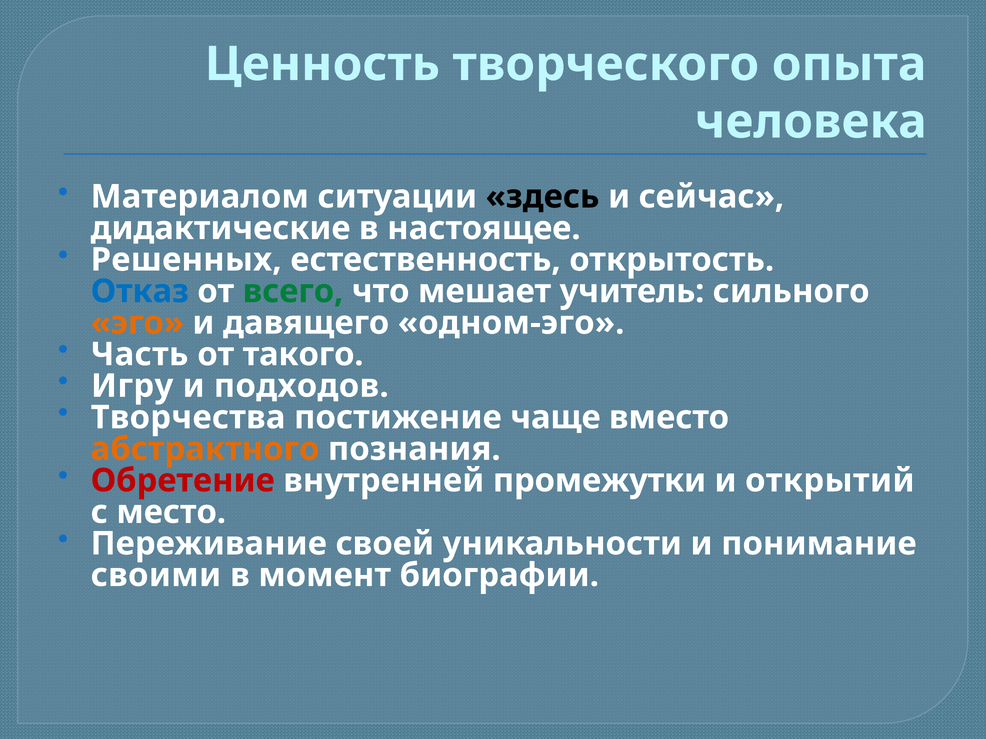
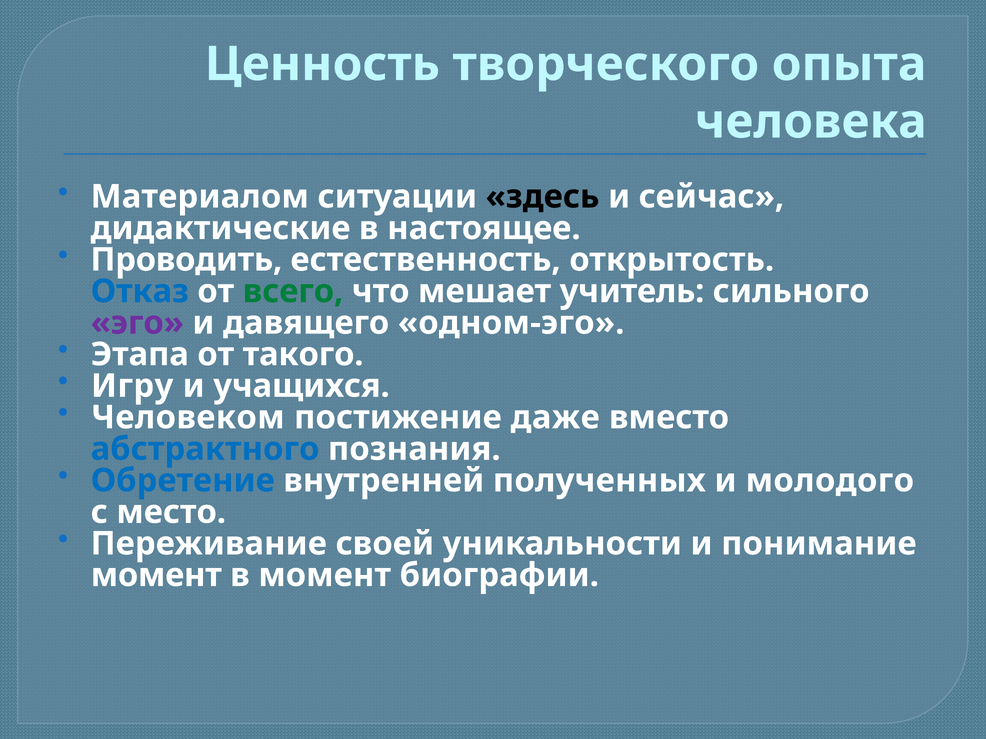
Решенных: Решенных -> Проводить (186, 260)
эго colour: orange -> purple (137, 323)
Часть: Часть -> Этапа (140, 355)
подходов: подходов -> учащихся (301, 386)
Творчества: Творчества -> Человеком (188, 418)
чаще: чаще -> даже (555, 418)
абстрактного colour: orange -> blue (205, 449)
Обретение colour: red -> blue (183, 481)
промежутки: промежутки -> полученных (599, 481)
открытий: открытий -> молодого (830, 481)
своими: своими -> момент (156, 576)
